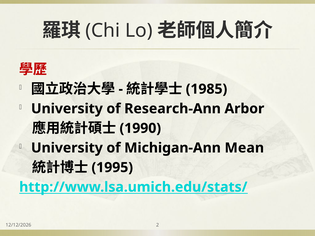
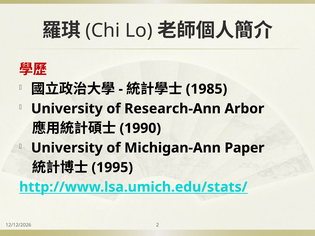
Mean: Mean -> Paper (244, 148)
